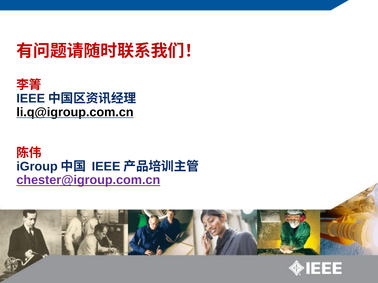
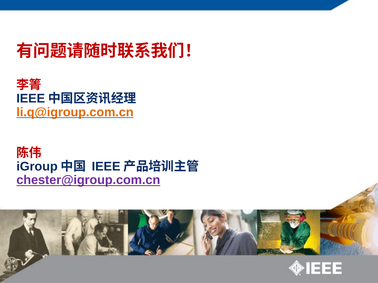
li.q@igroup.com.cn colour: black -> orange (75, 112)
